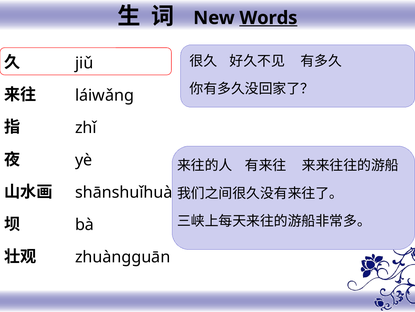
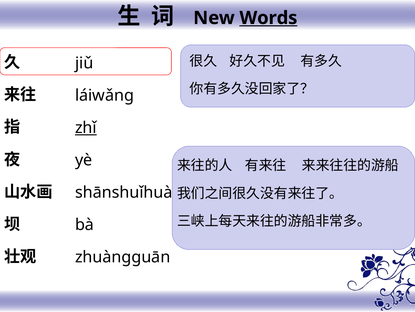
zhǐ underline: none -> present (86, 127)
